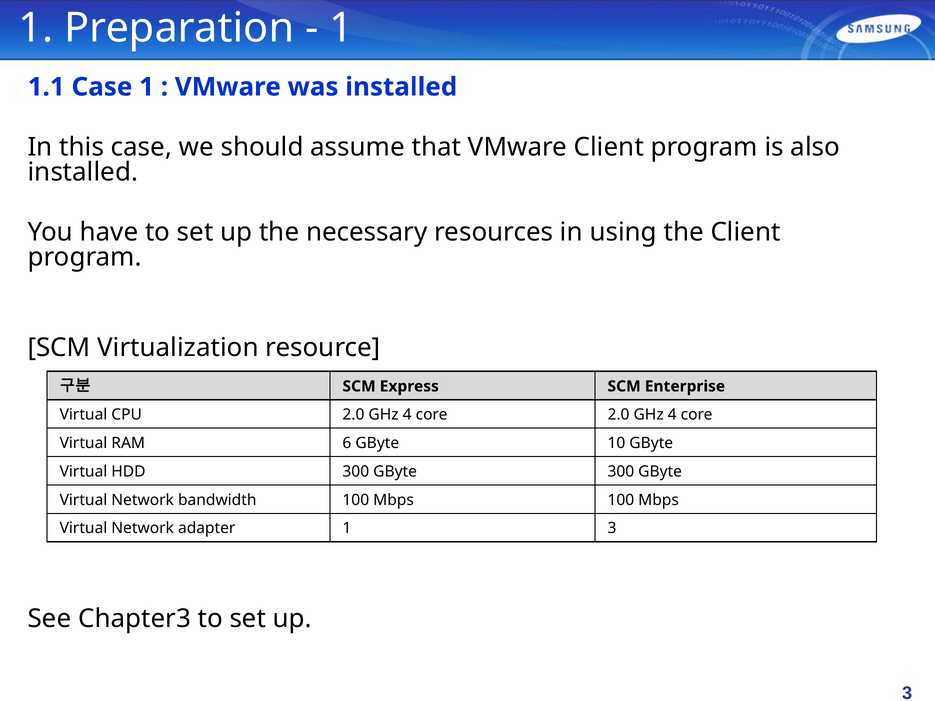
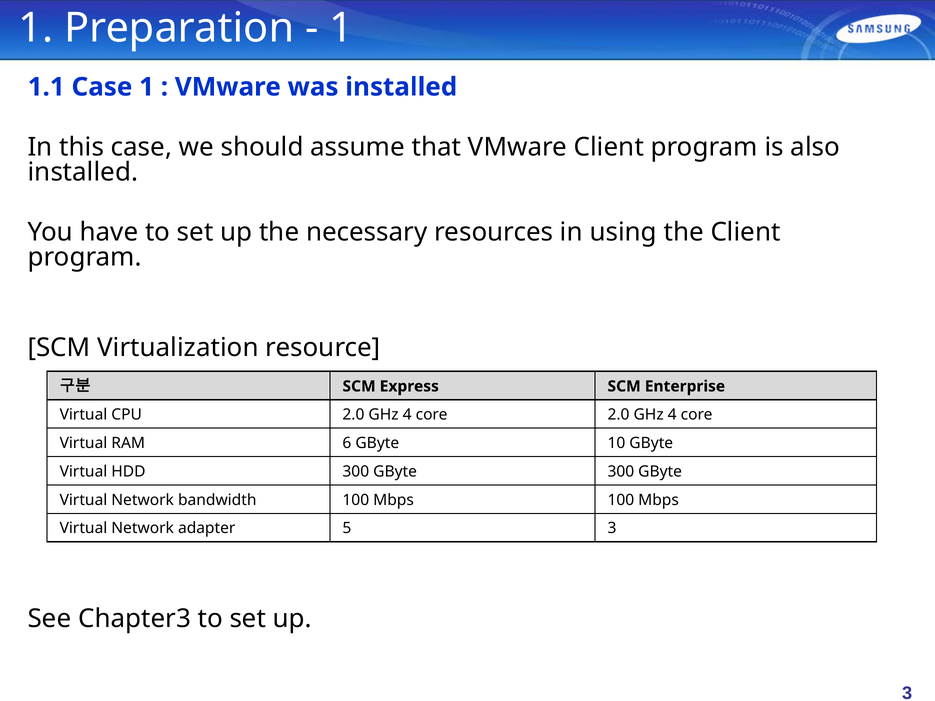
adapter 1: 1 -> 5 (347, 529)
